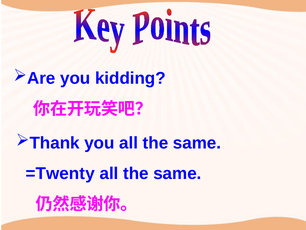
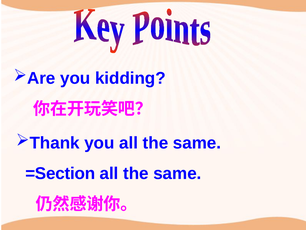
=Twenty: =Twenty -> =Section (60, 173)
